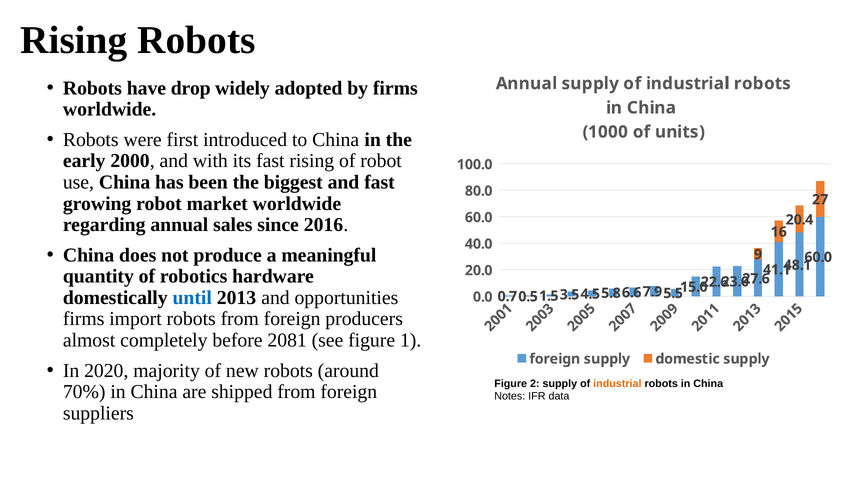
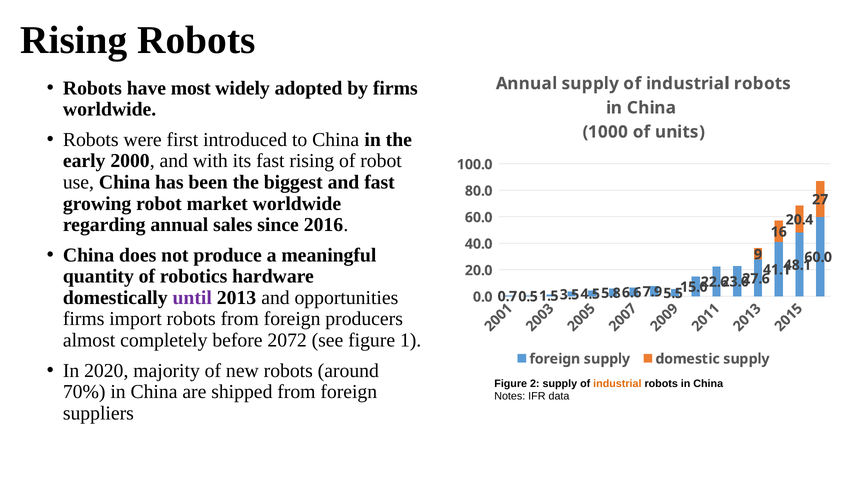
drop: drop -> most (191, 88)
until colour: blue -> purple (192, 298)
2081: 2081 -> 2072 (287, 340)
